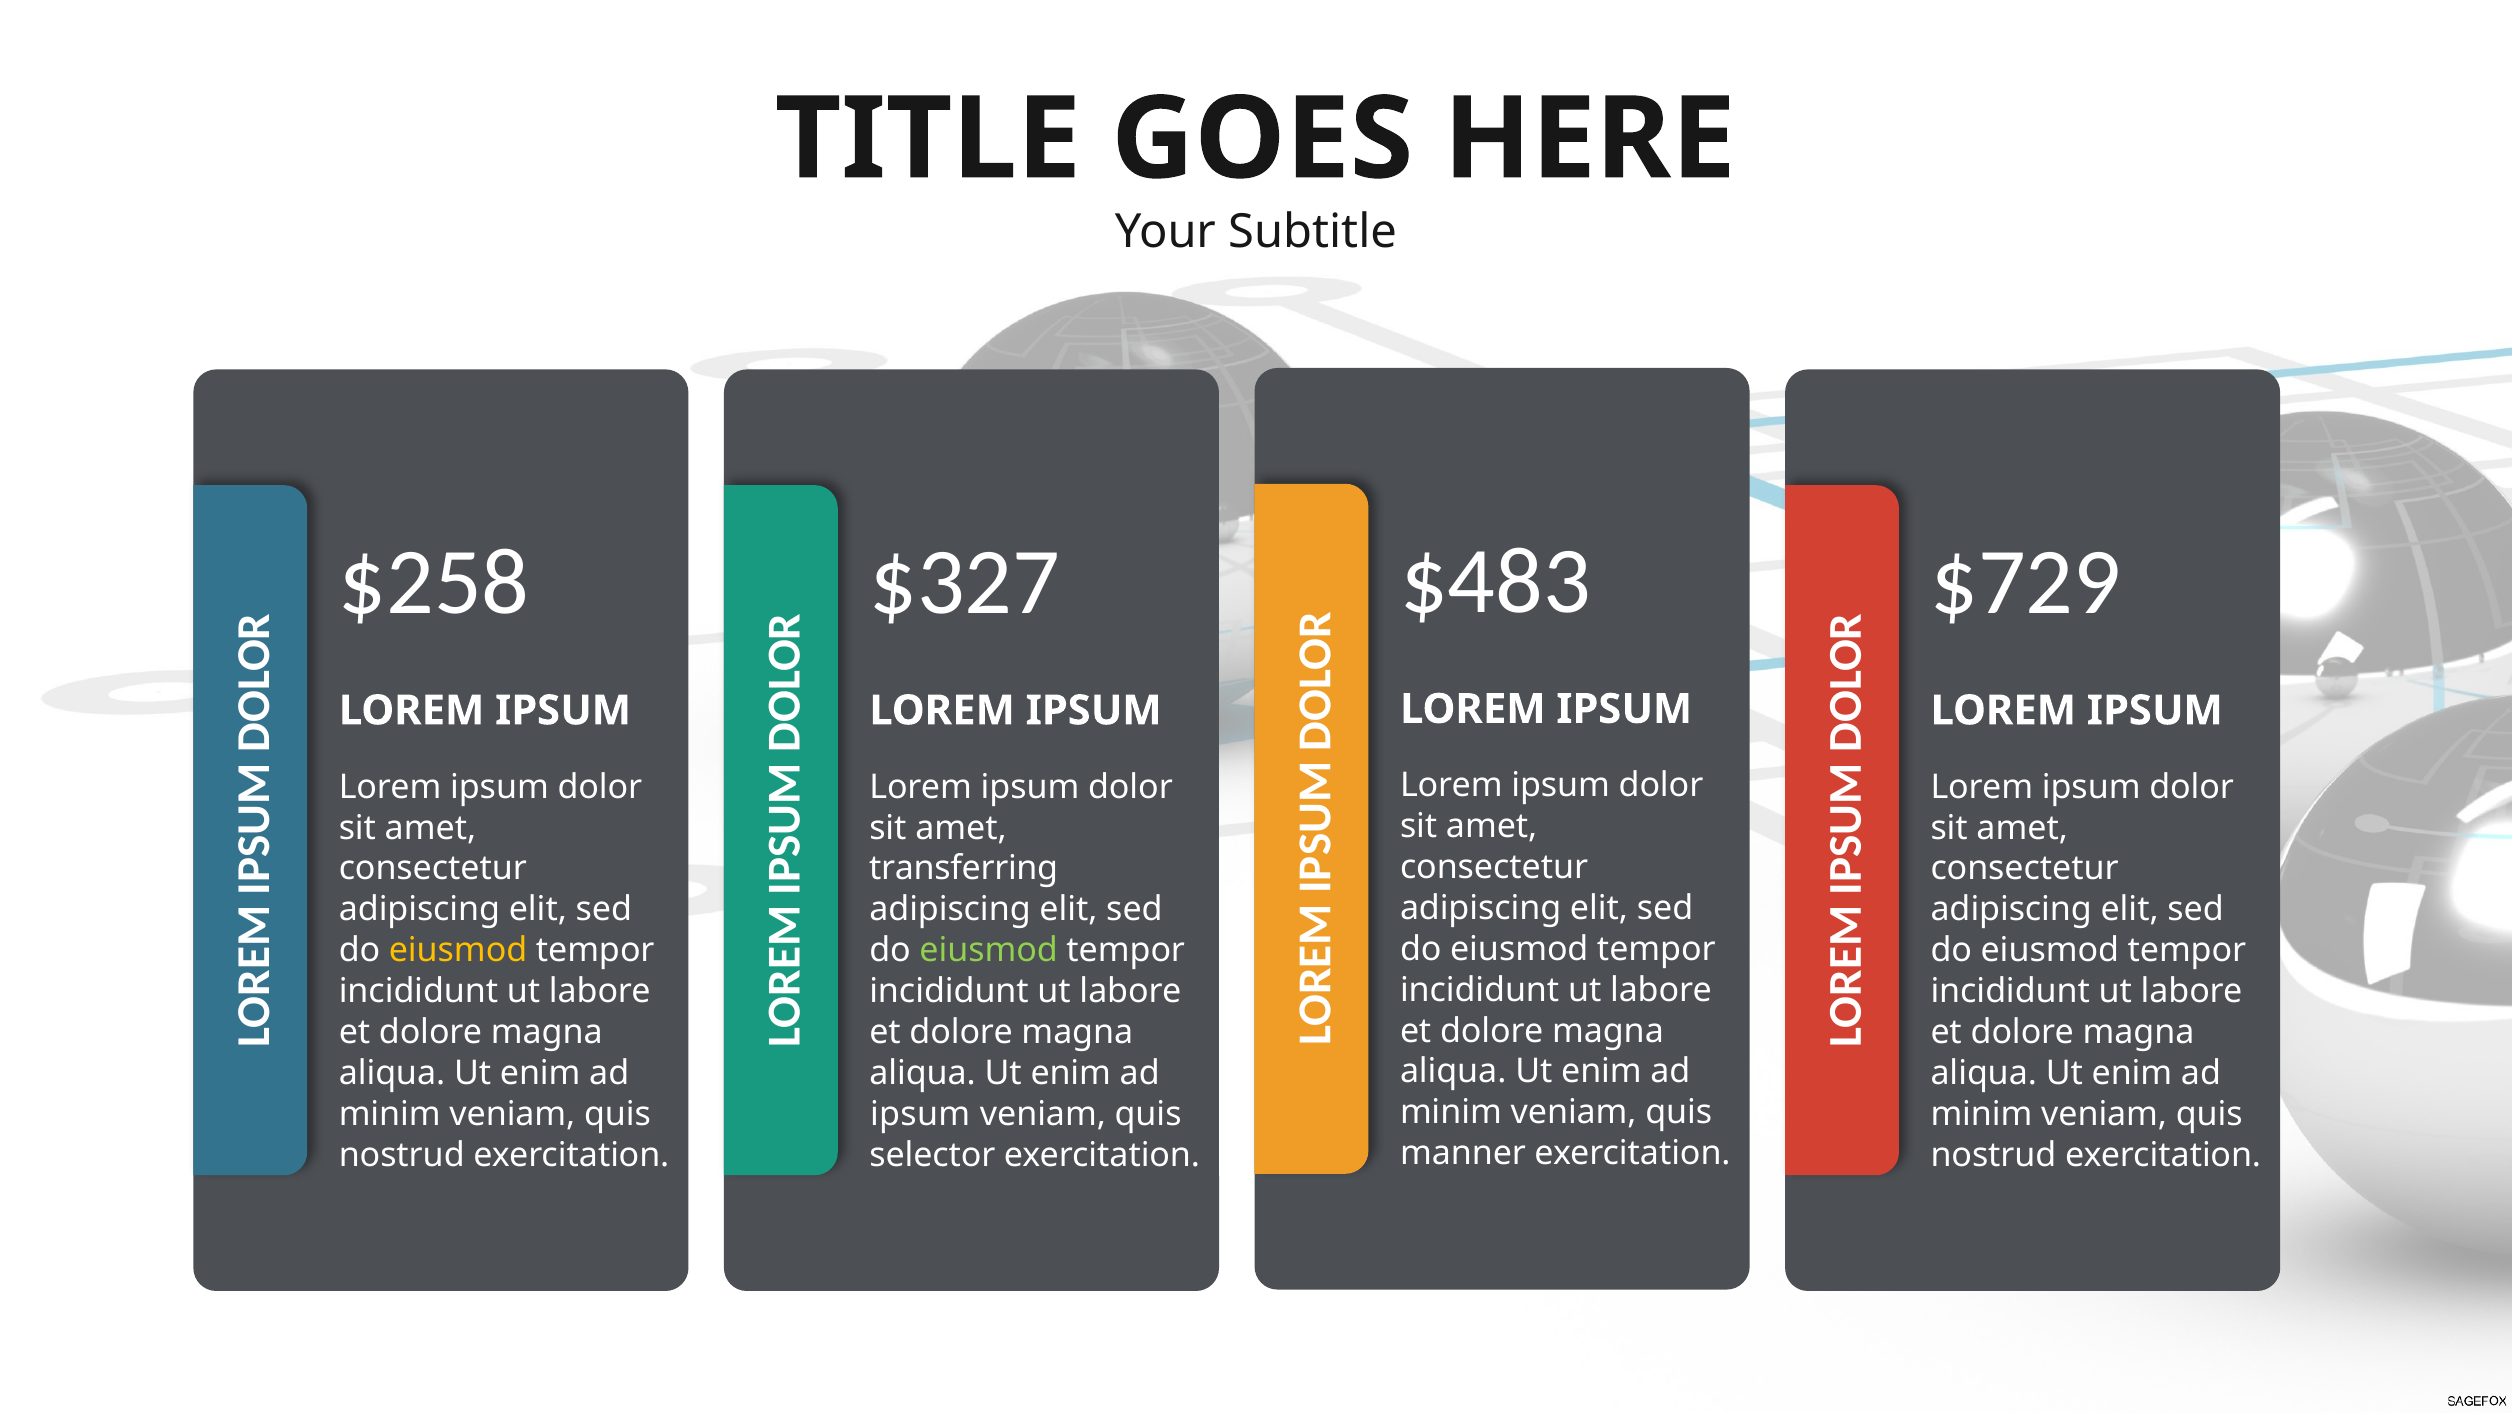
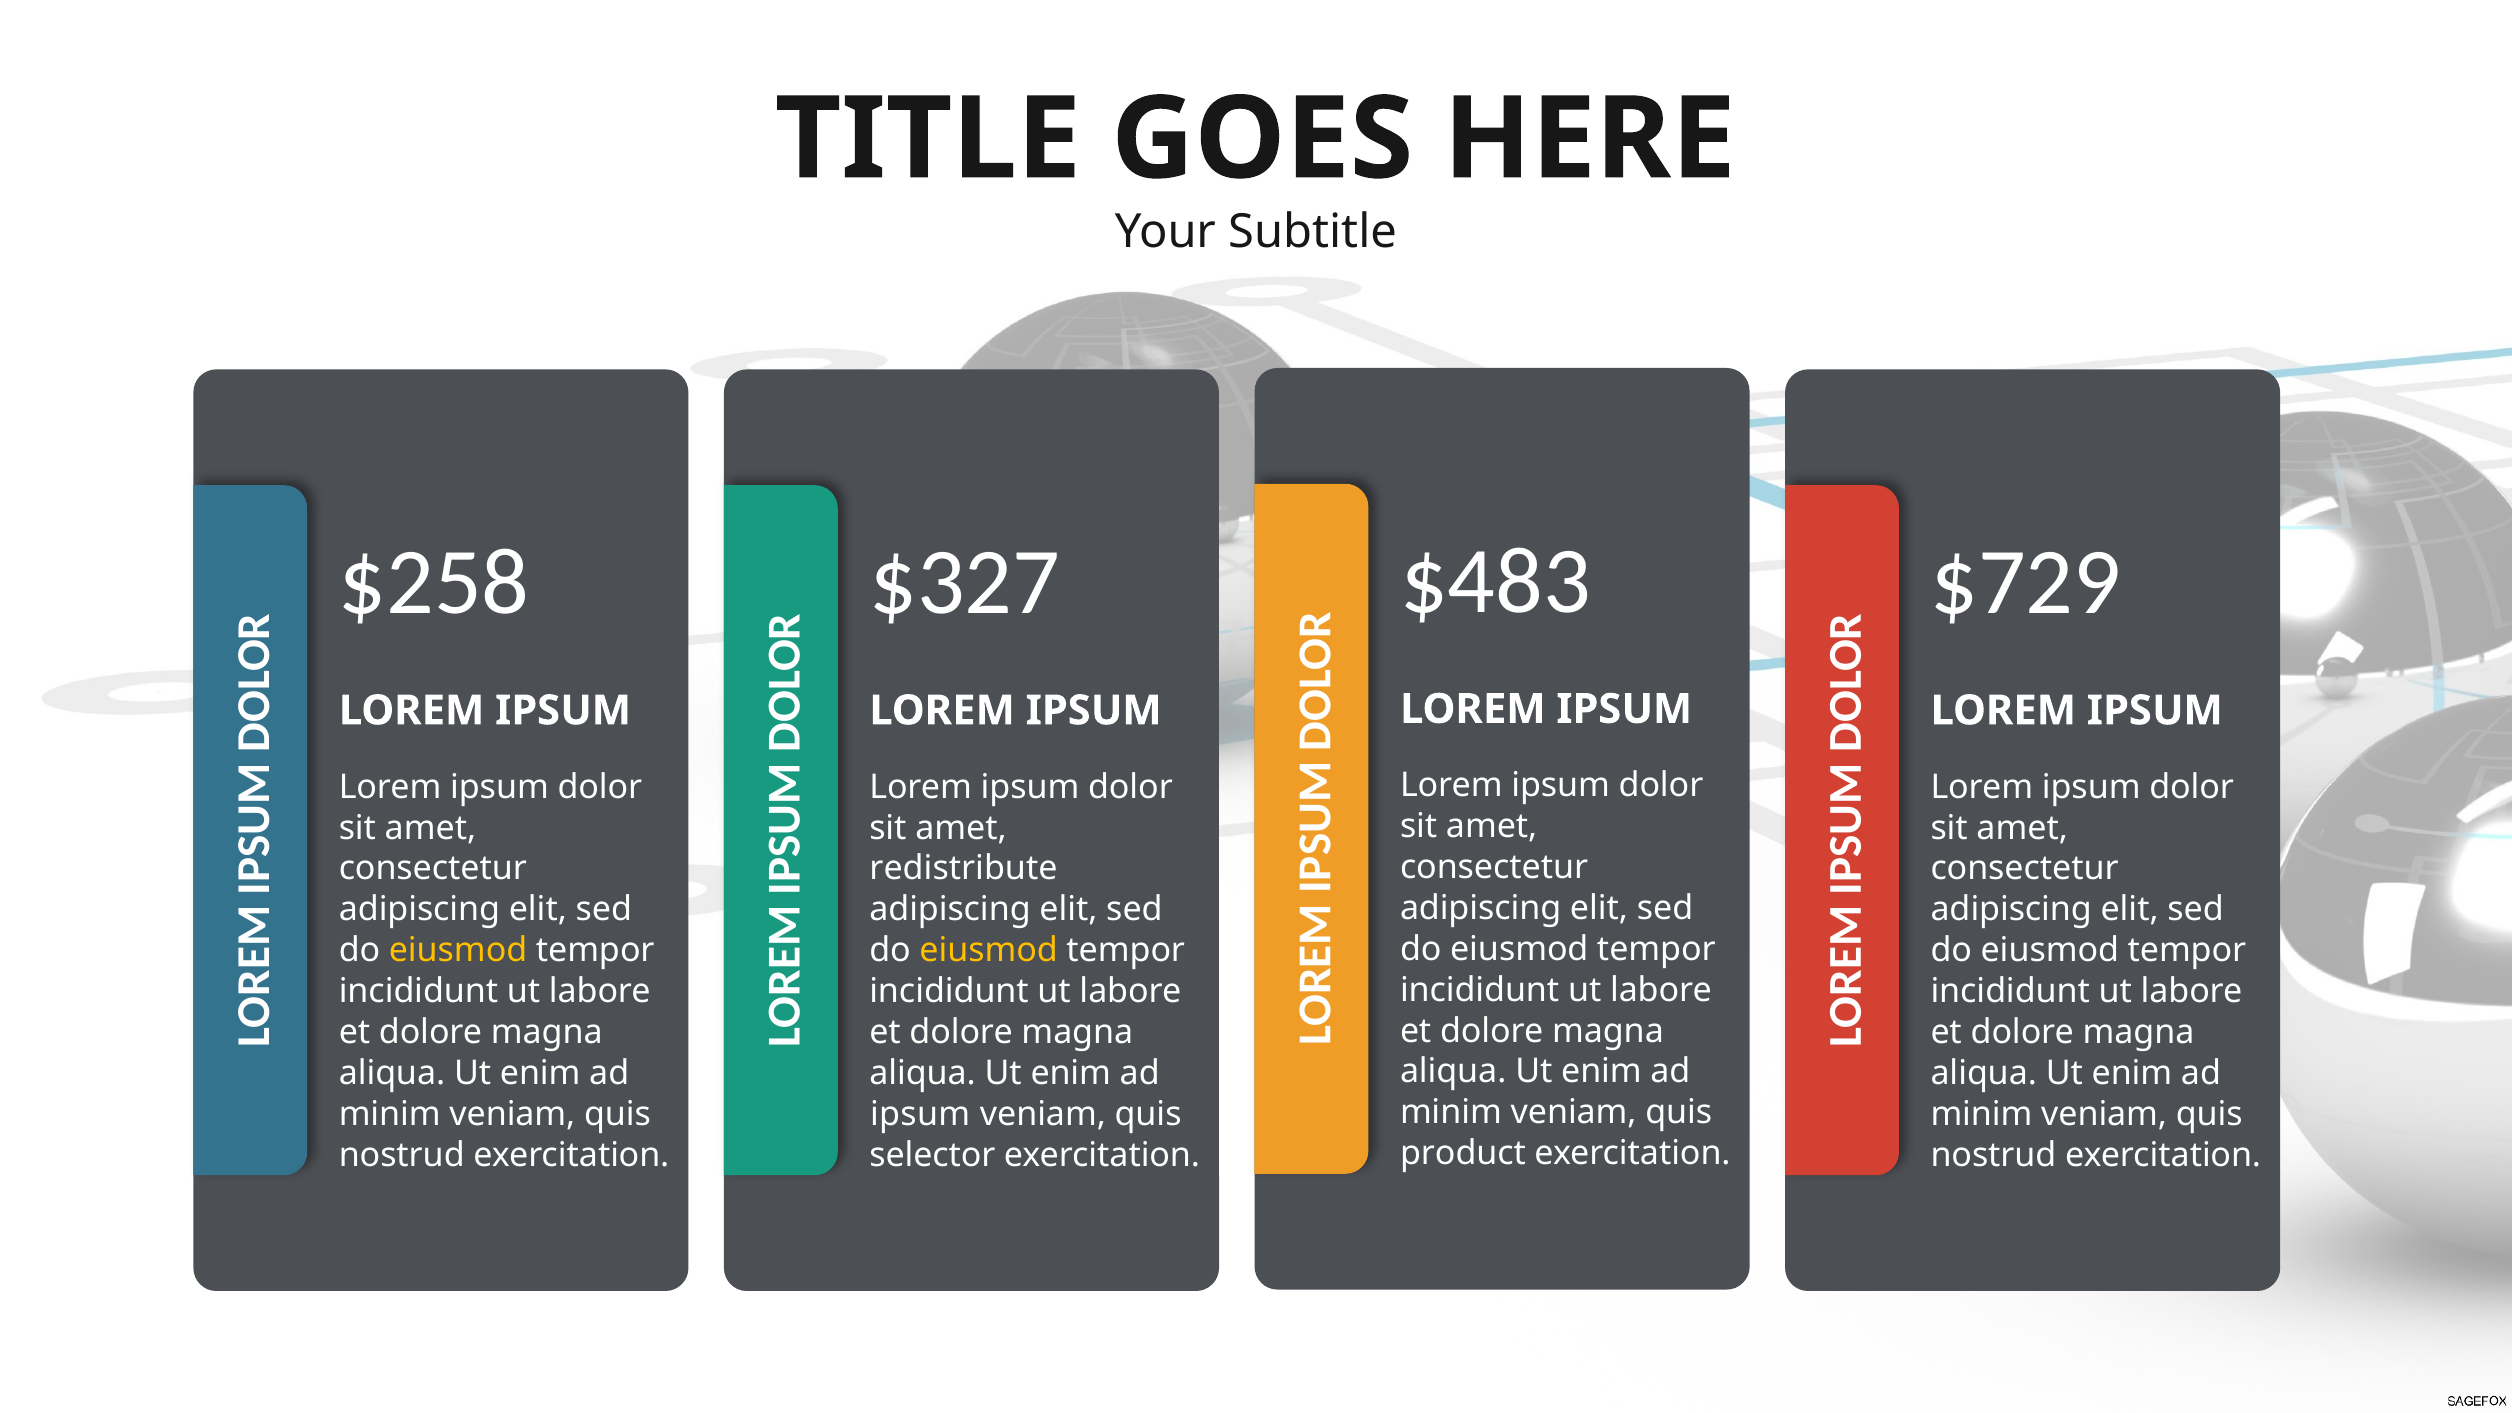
transferring: transferring -> redistribute (963, 869)
eiusmod colour: light green -> yellow (989, 950)
manner: manner -> product (1463, 1153)
